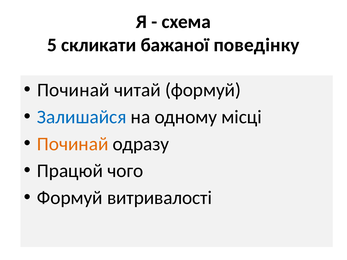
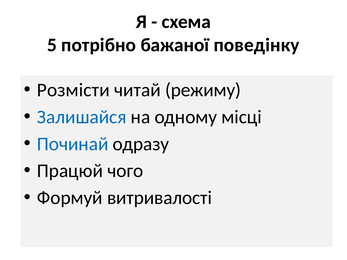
скликати: скликати -> потрібно (99, 45)
Починай: Починай -> Розмісти (73, 90)
читай формуй: формуй -> режиму (203, 90)
Починай colour: orange -> blue (73, 144)
